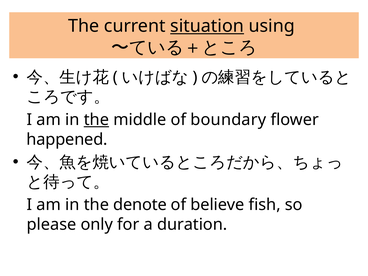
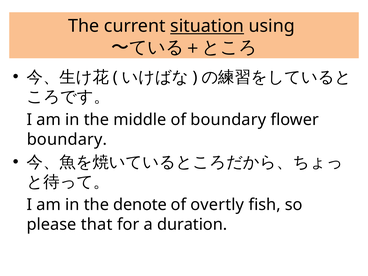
the underline: present -> none (96, 120)
happened: happened -> boundary (67, 139)
believe: believe -> overtly (217, 205)
only: only -> that (97, 224)
